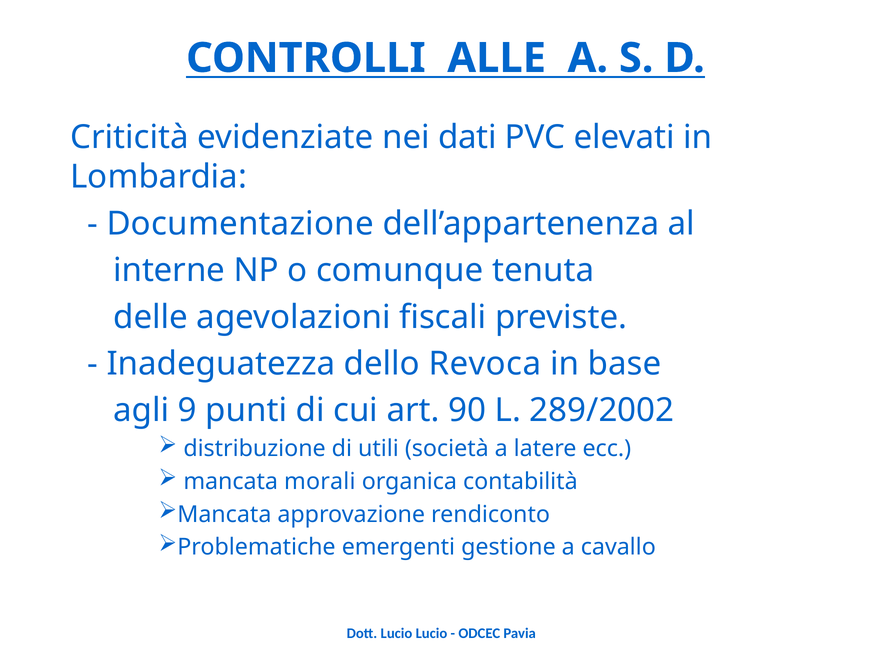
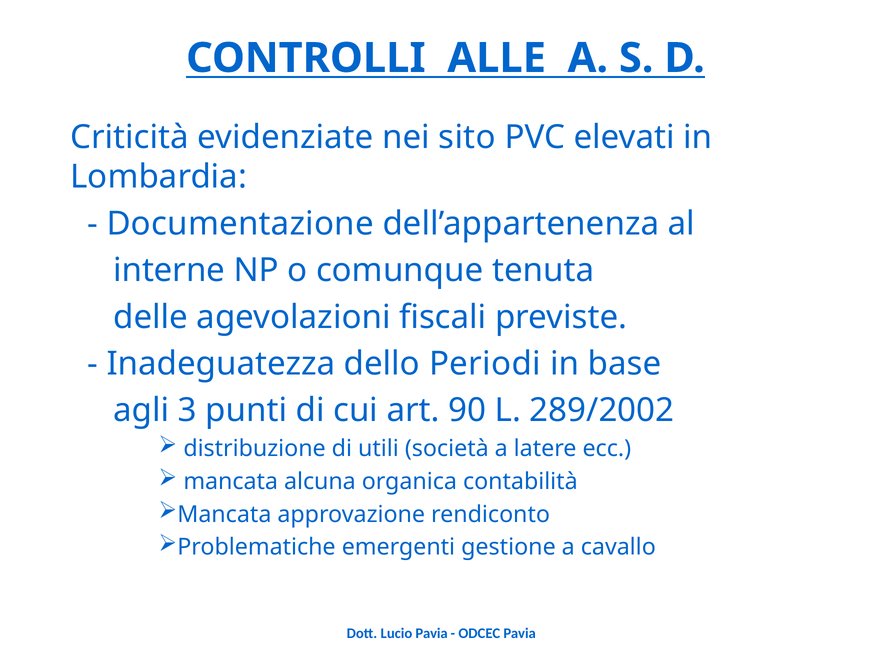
dati: dati -> sito (467, 137)
Revoca: Revoca -> Periodi (485, 363)
9: 9 -> 3 (187, 410)
morali: morali -> alcuna (320, 481)
Lucio Lucio: Lucio -> Pavia (432, 632)
